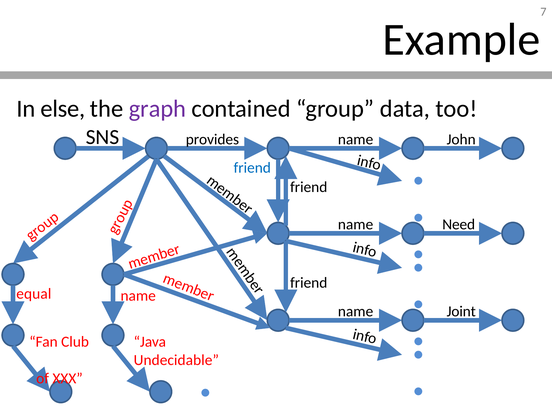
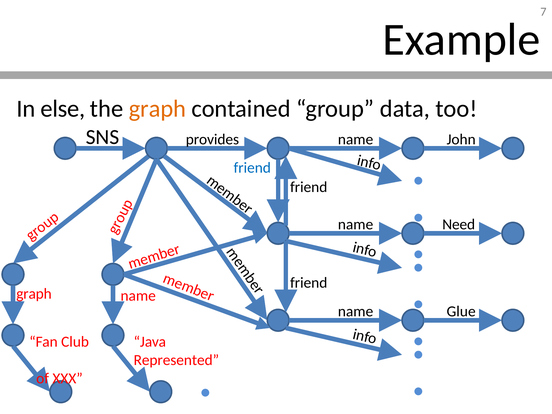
graph colour: purple -> orange (157, 109)
equal: equal -> graph (34, 294)
Joint: Joint -> Glue (461, 311)
Undecidable: Undecidable -> Represented (176, 360)
